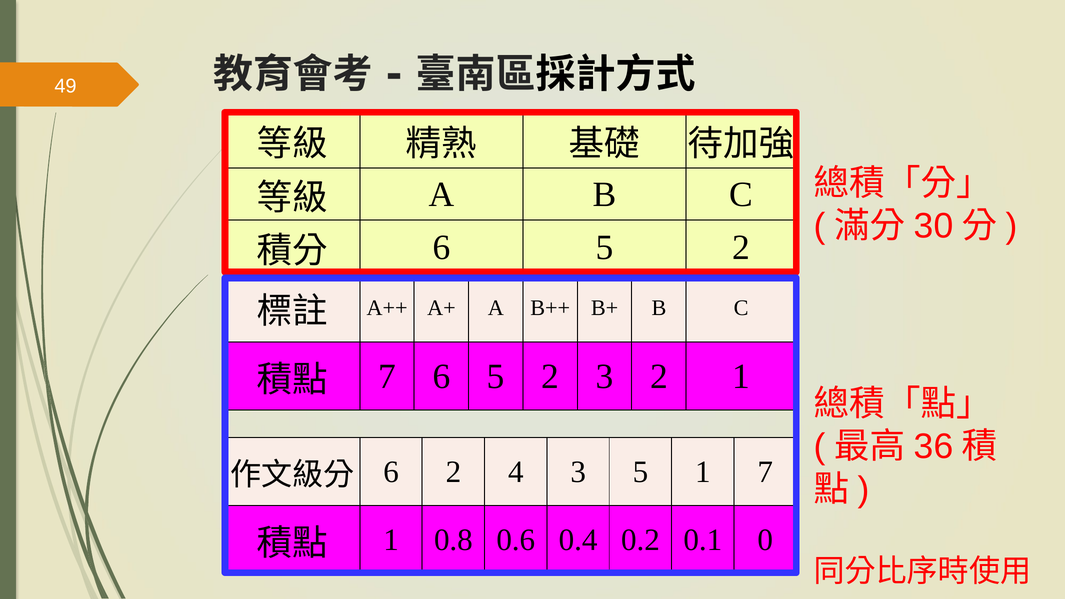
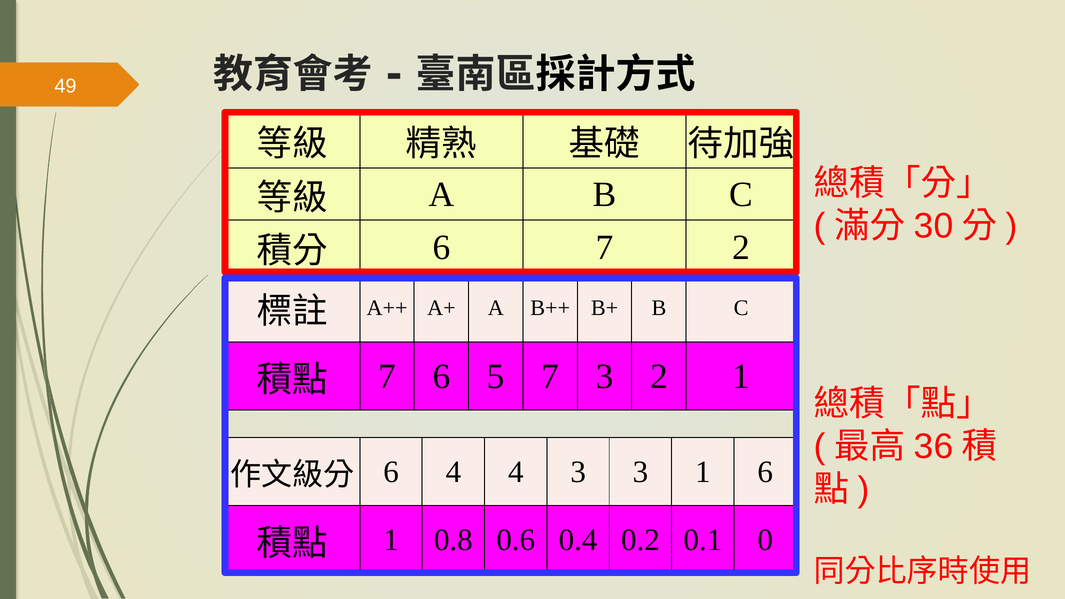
5: 5 -> 7 (605, 247)
7 6 5 2: 2 -> 7 (550, 376)
6 2: 2 -> 4 (453, 472)
3 5: 5 -> 3 (641, 472)
1 7: 7 -> 6 (765, 472)
